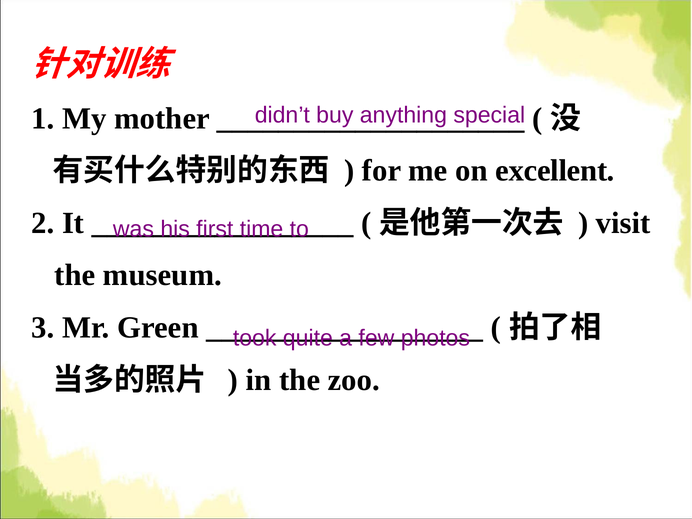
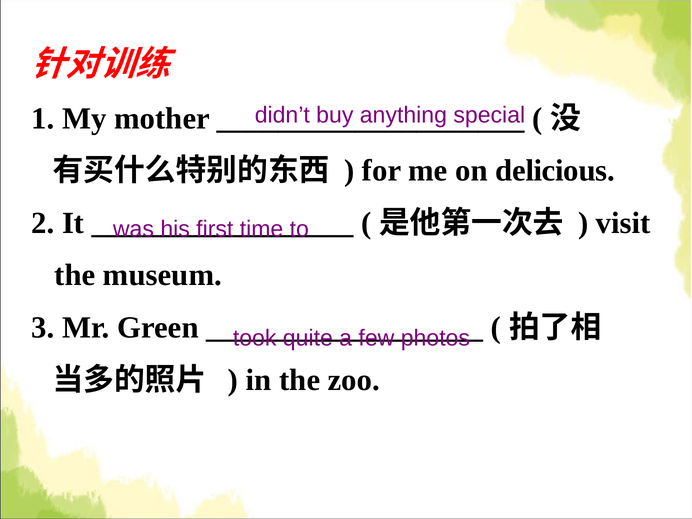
excellent: excellent -> delicious (555, 171)
